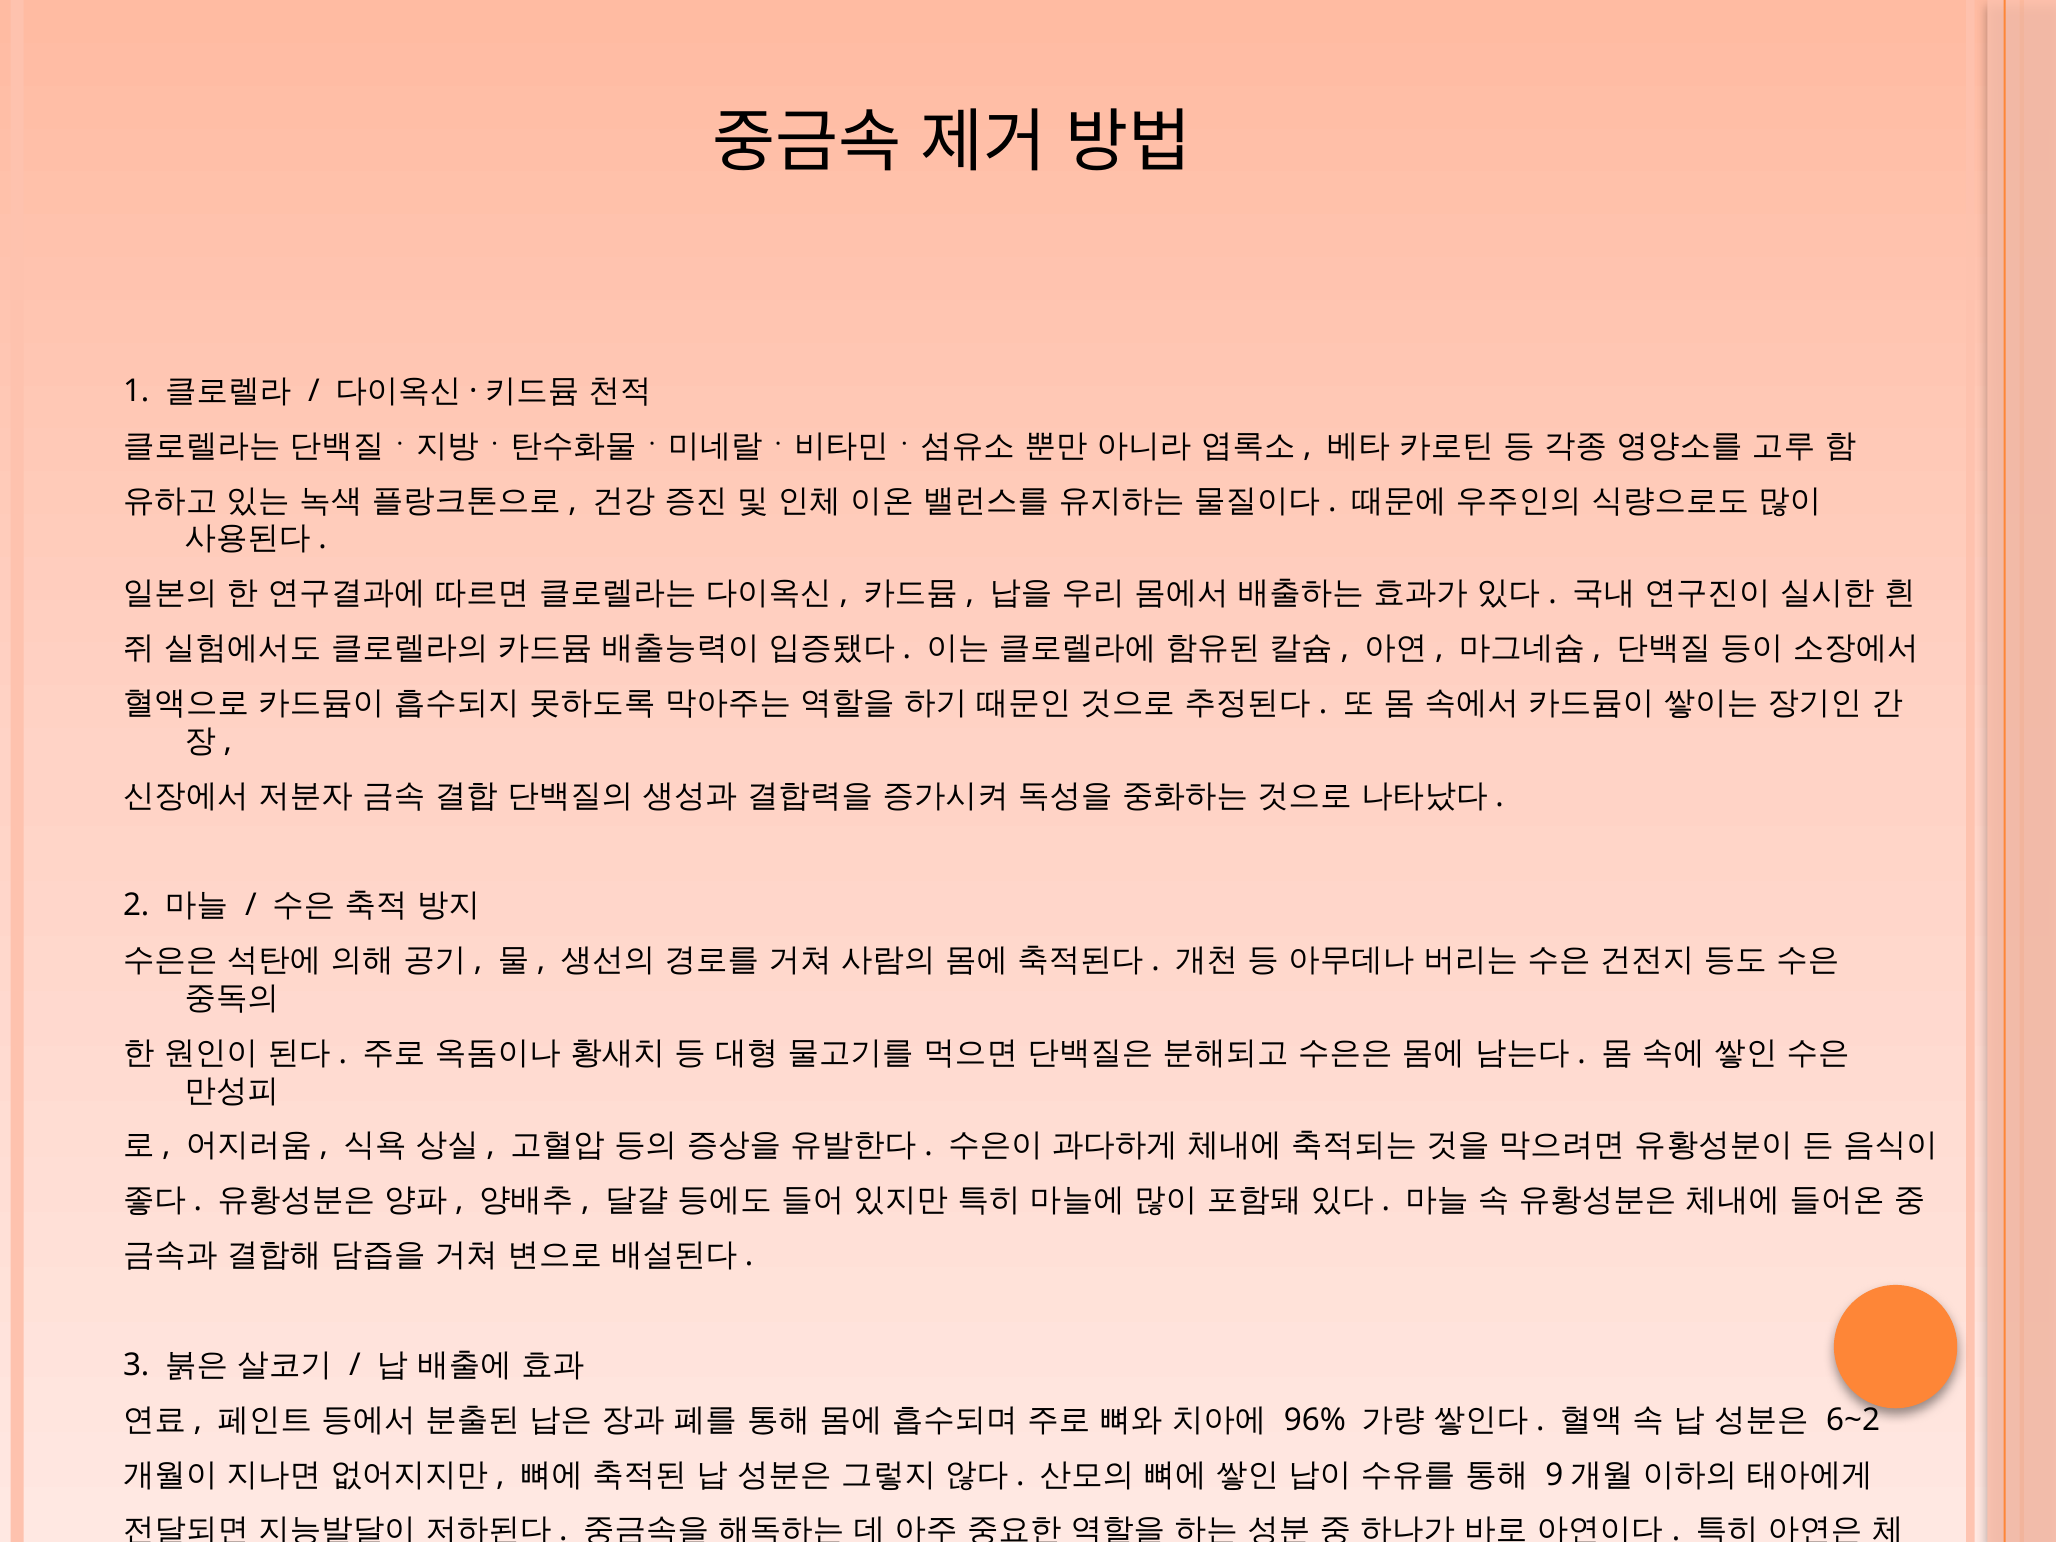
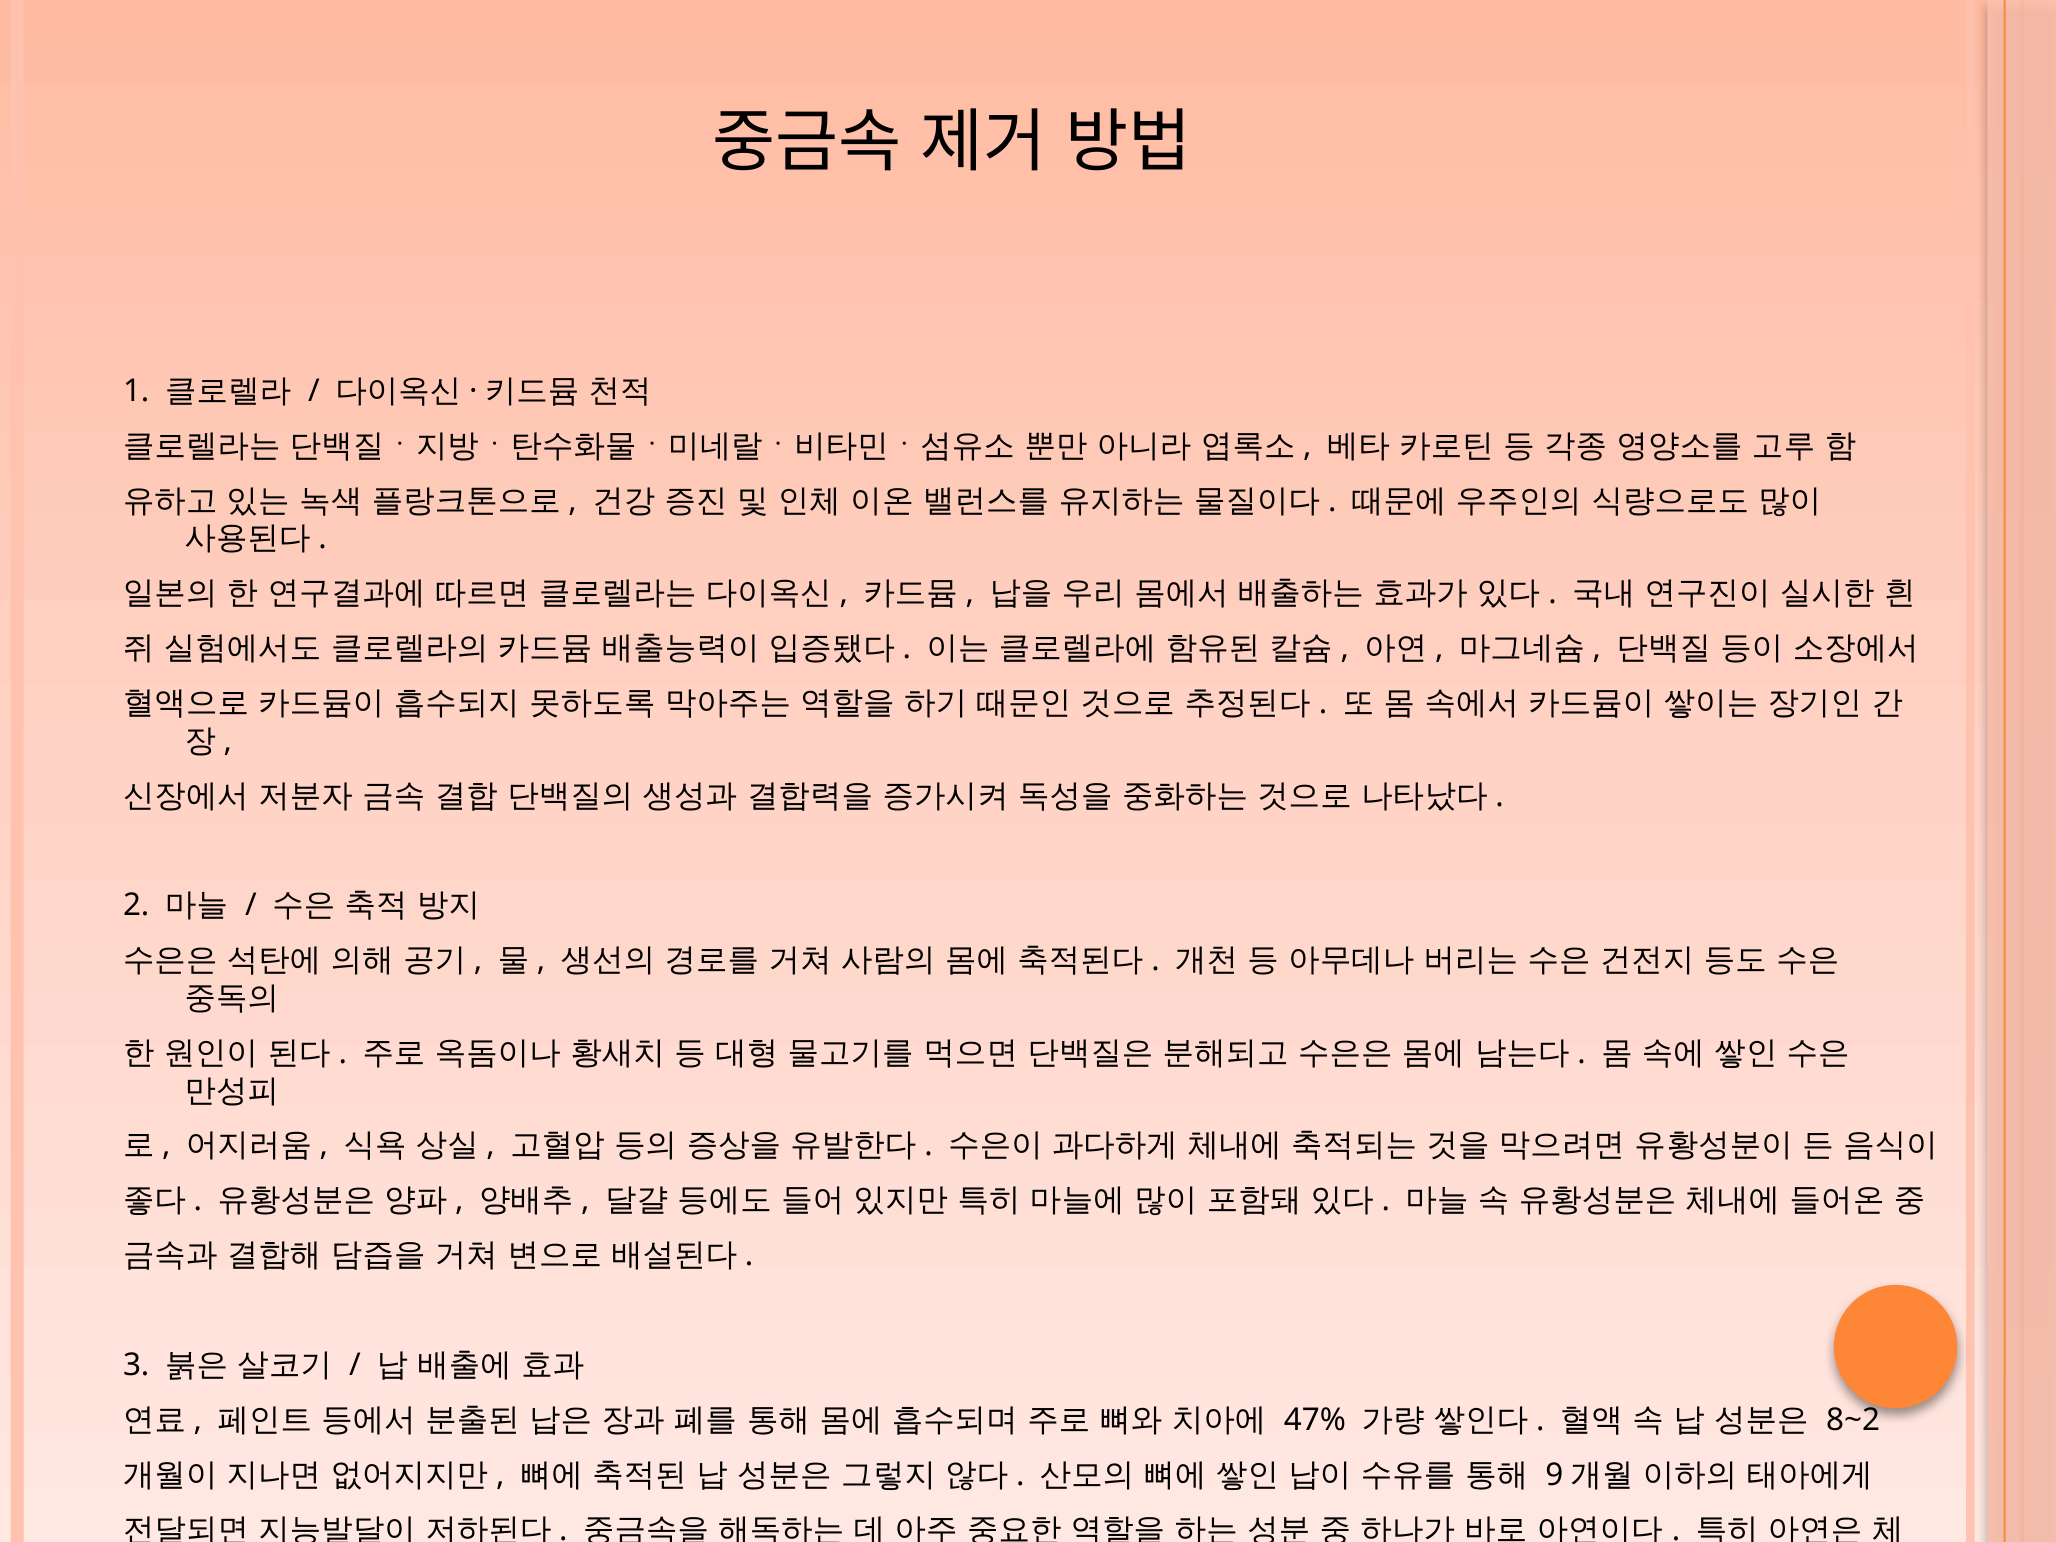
96%: 96% -> 47% (1315, 1420)
6~2: 6~2 -> 8~2 (1853, 1420)
